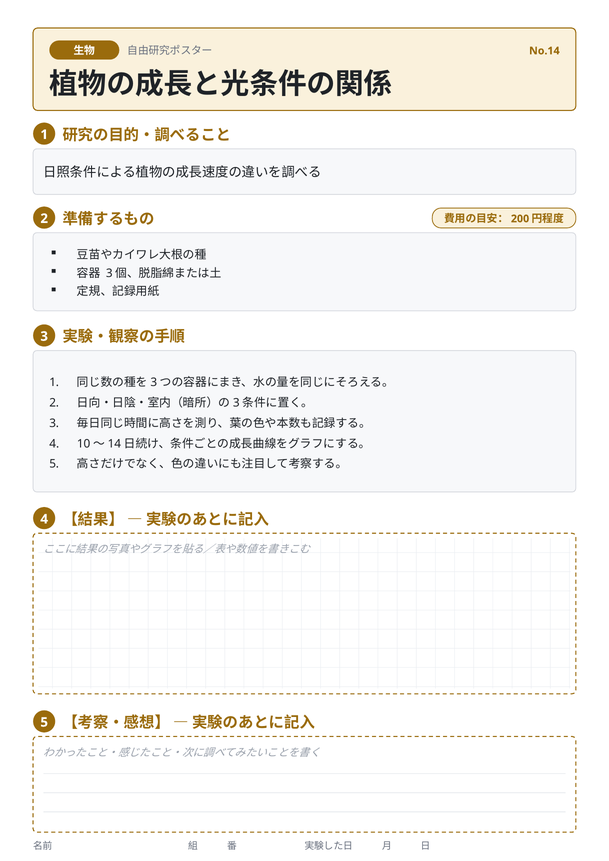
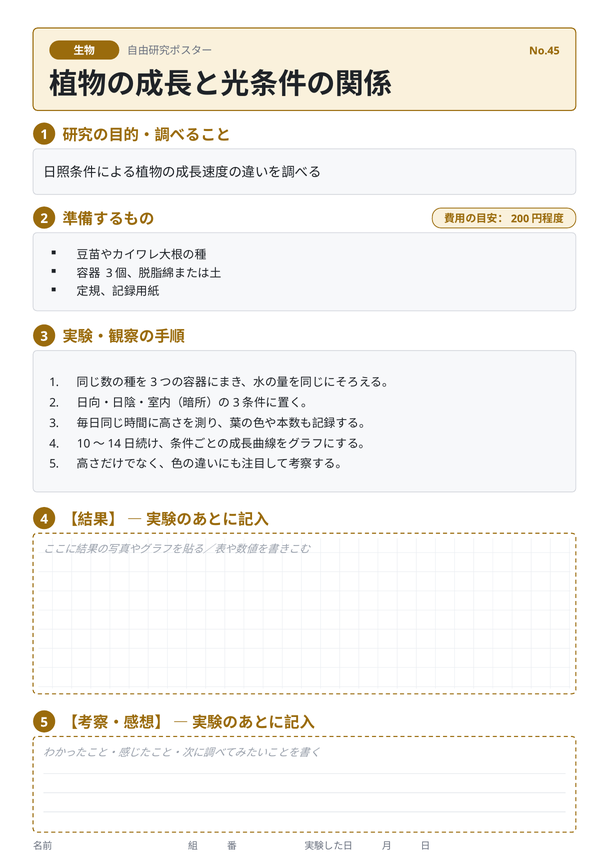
No.14: No.14 -> No.45 (544, 51)
